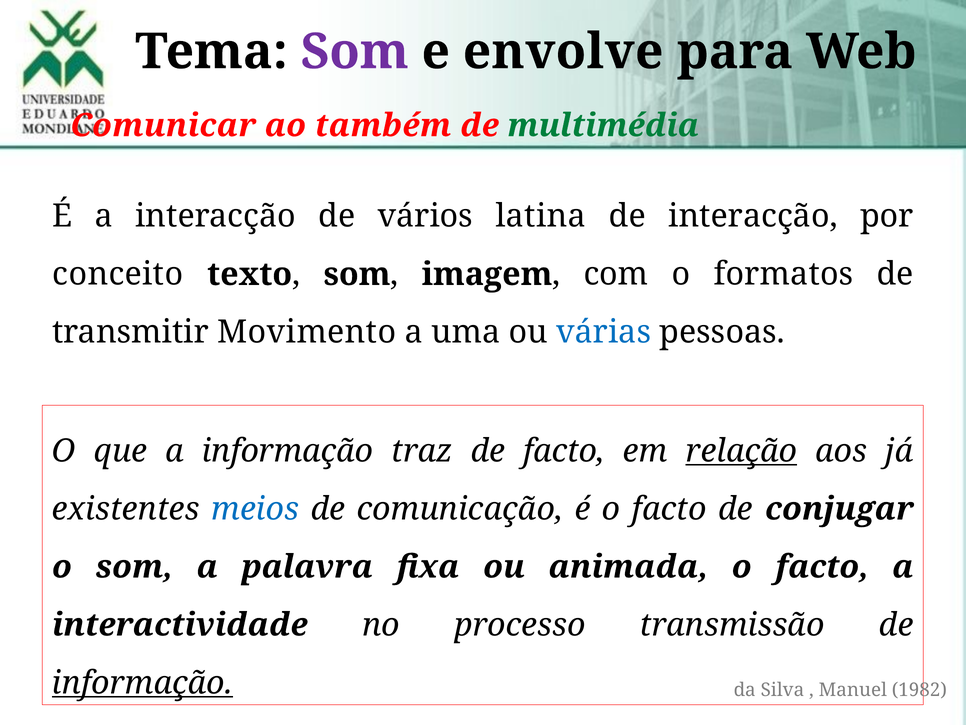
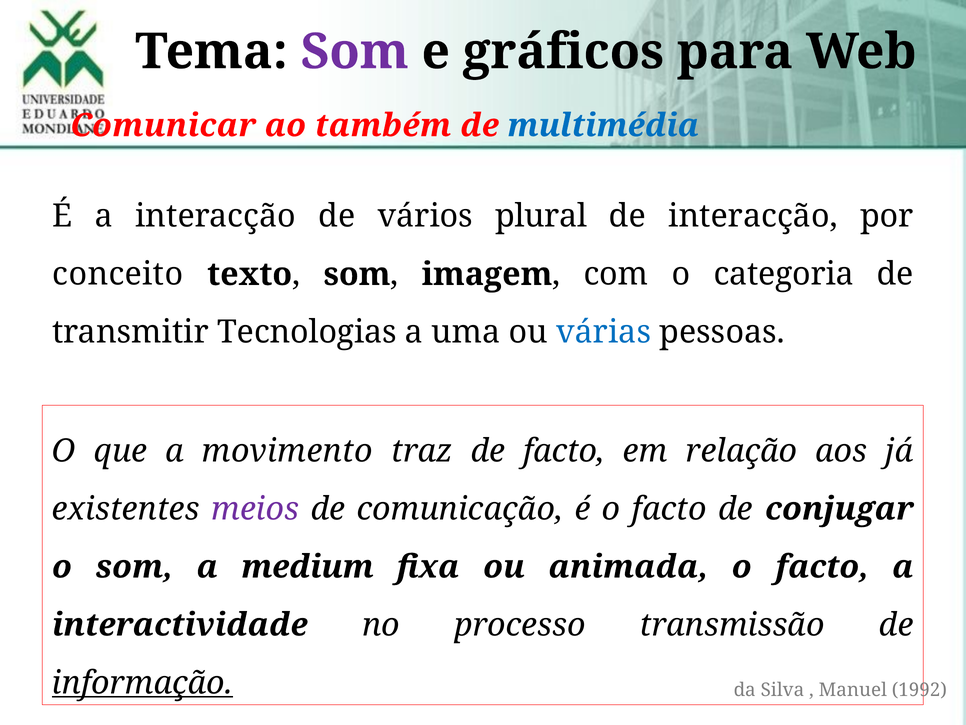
envolve: envolve -> gráficos (563, 52)
multimédia colour: green -> blue (603, 125)
latina: latina -> plural (541, 216)
formatos: formatos -> categoria (784, 274)
Movimento: Movimento -> Tecnologias (307, 332)
a informação: informação -> movimento (287, 451)
relação underline: present -> none (741, 451)
meios colour: blue -> purple (255, 509)
palavra: palavra -> medium (307, 566)
1982: 1982 -> 1992 (919, 689)
